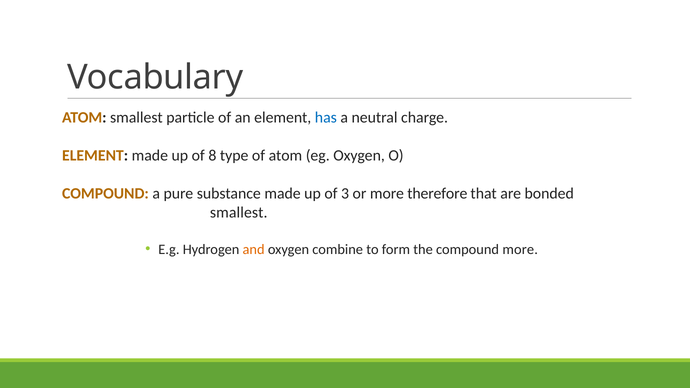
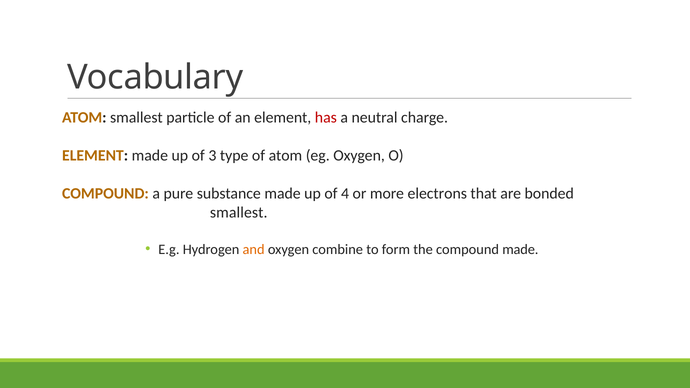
has colour: blue -> red (326, 118)
8: 8 -> 3 (212, 156)
3: 3 -> 4 (345, 193)
therefore: therefore -> electrons (437, 193)
compound more: more -> made (520, 249)
